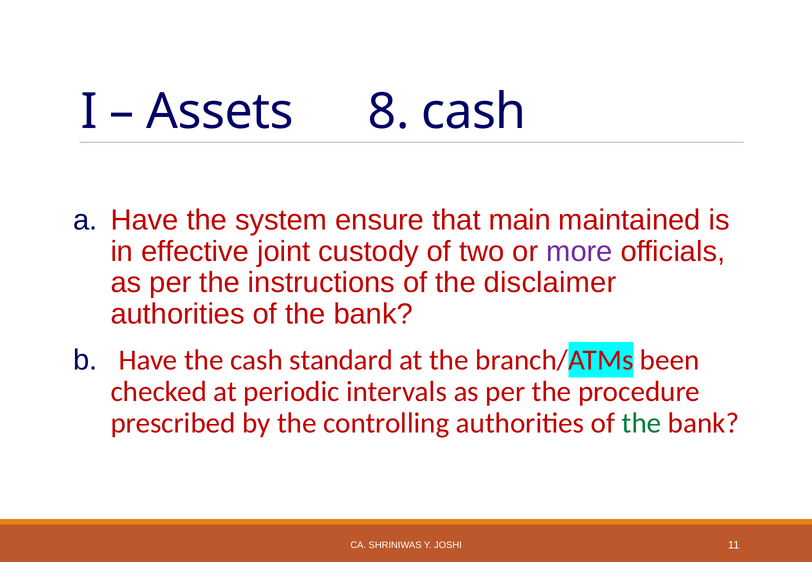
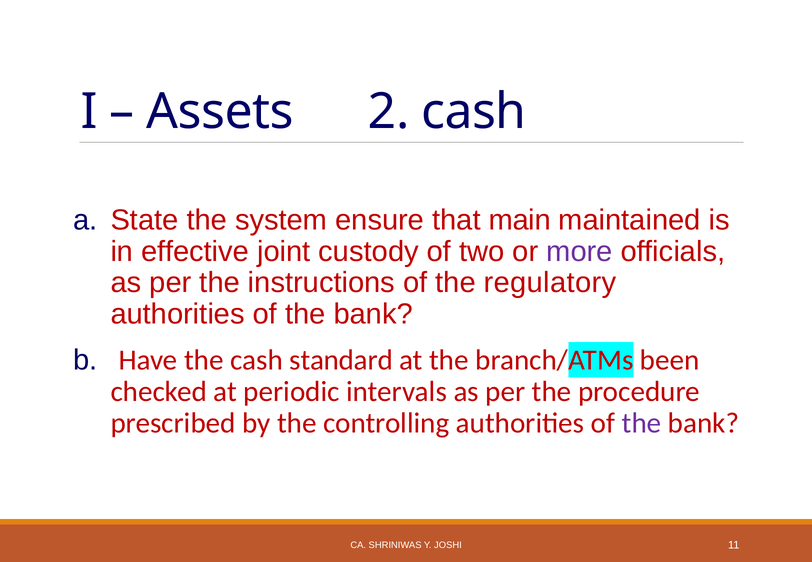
8: 8 -> 2 (389, 112)
Have: Have -> State (145, 220)
disclaimer: disclaimer -> regulatory (550, 283)
the colour: green -> purple (642, 423)
